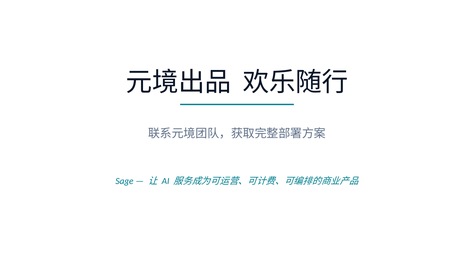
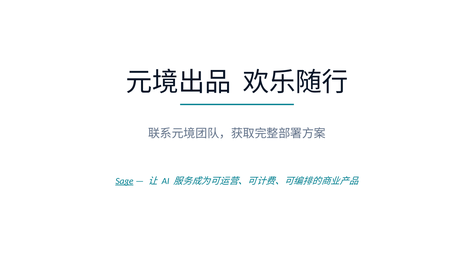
Sage underline: none -> present (124, 181)
